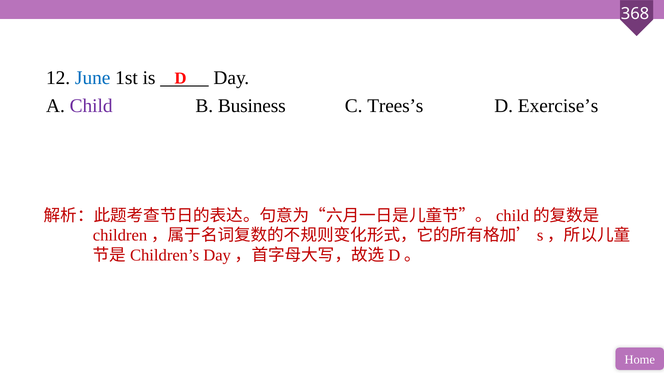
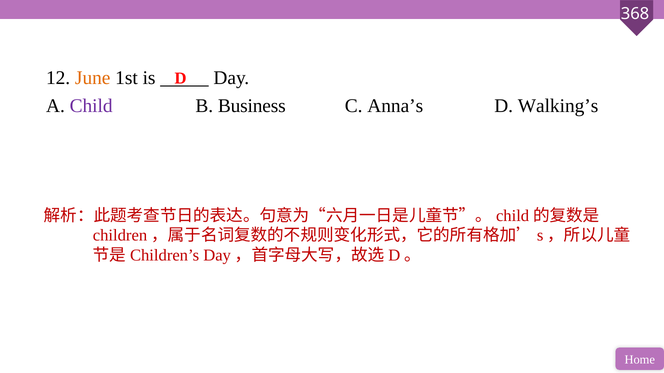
June colour: blue -> orange (93, 78)
Trees’s: Trees’s -> Anna’s (395, 106)
Exercise’s: Exercise’s -> Walking’s (558, 106)
